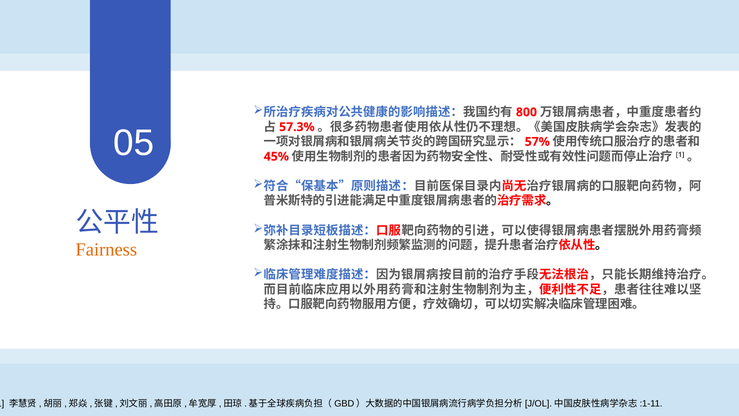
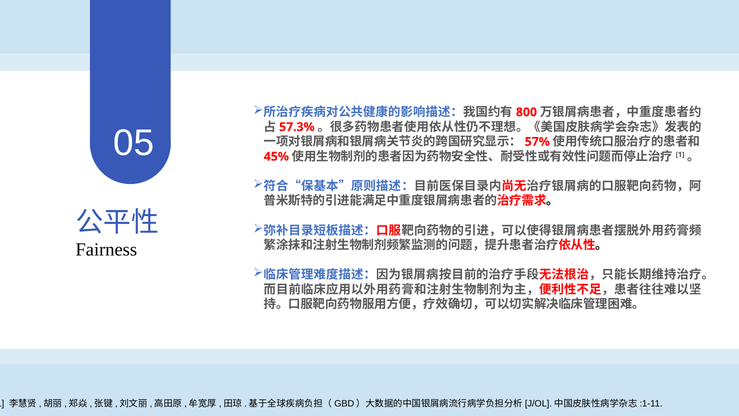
Fairness colour: orange -> black (106, 249)
